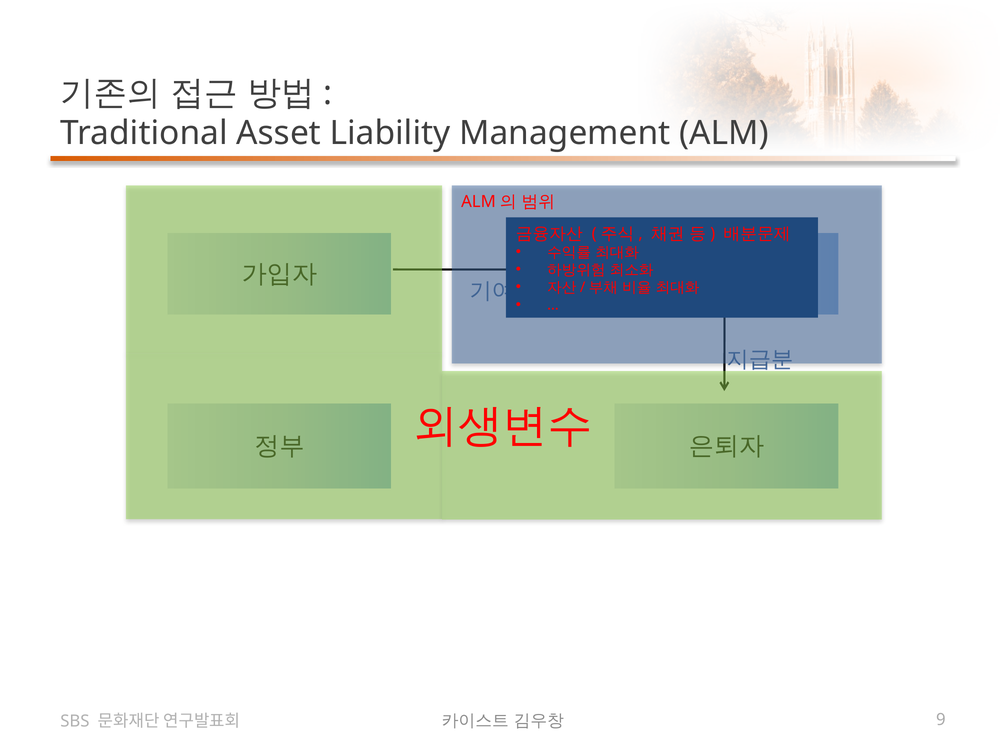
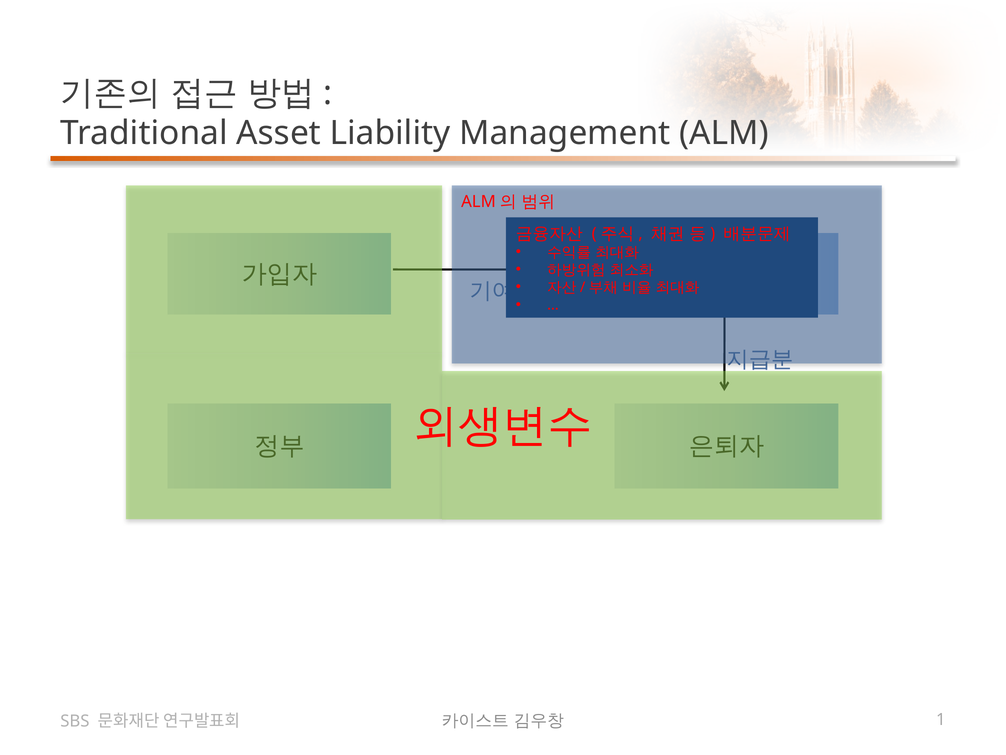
9: 9 -> 1 (941, 719)
